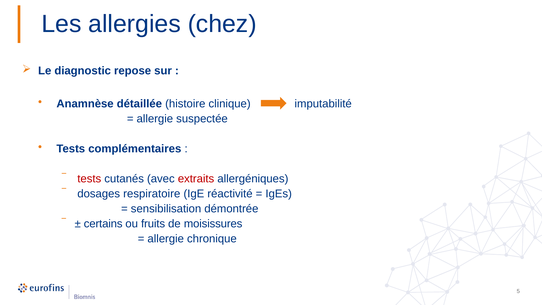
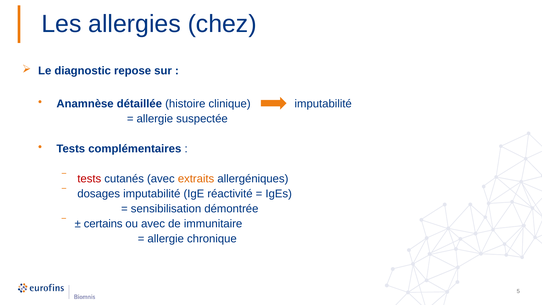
extraits colour: red -> orange (196, 179)
dosages respiratoire: respiratoire -> imputabilité (152, 194)
ou fruits: fruits -> avec (153, 224)
moisissures: moisissures -> immunitaire (213, 224)
